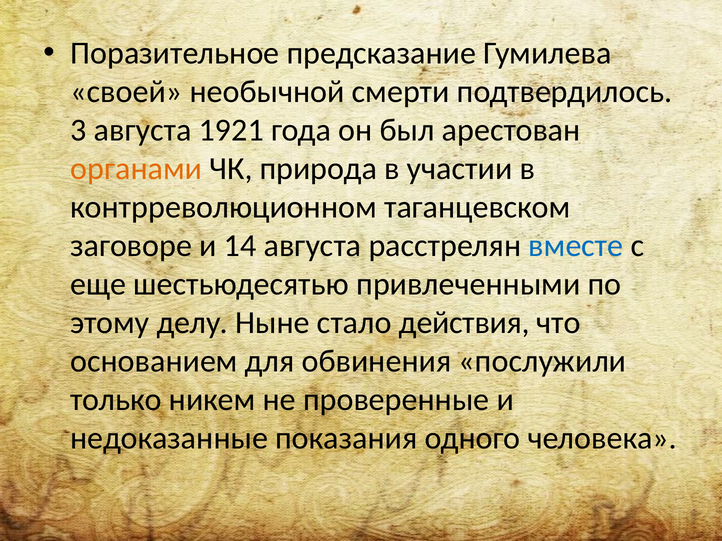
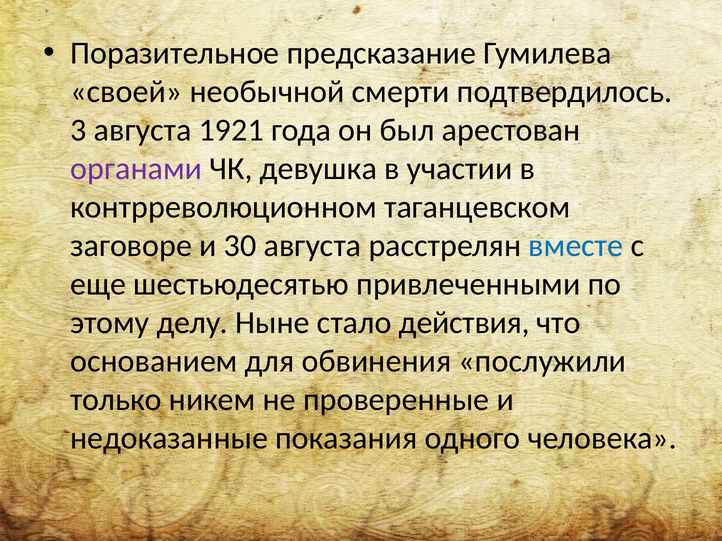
органами colour: orange -> purple (136, 169)
природа: природа -> девушка (318, 169)
14: 14 -> 30 (240, 246)
